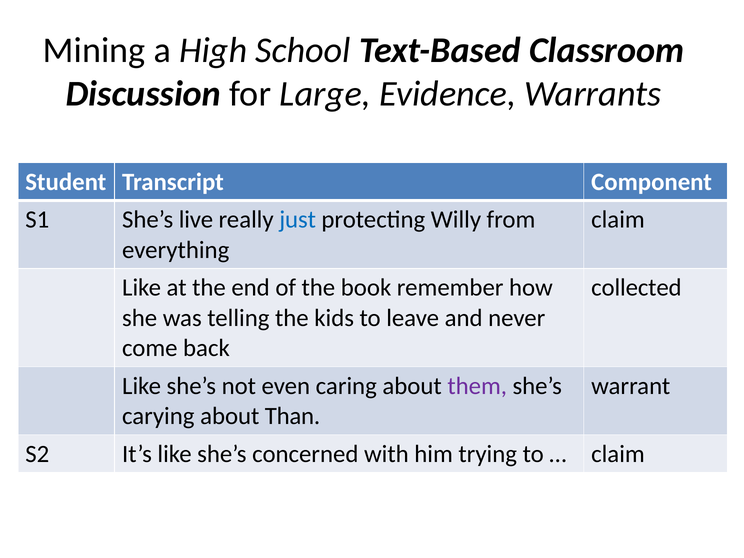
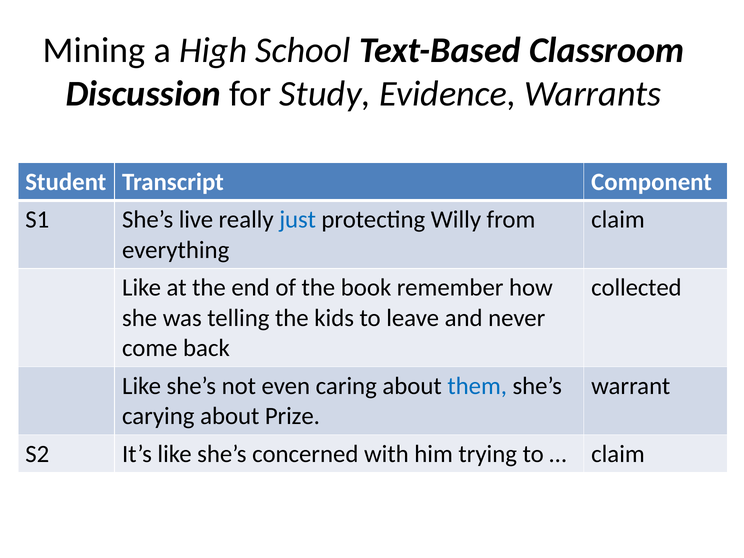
Large: Large -> Study (325, 94)
them colour: purple -> blue (477, 386)
Than: Than -> Prize (292, 416)
